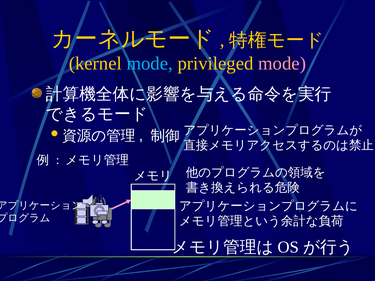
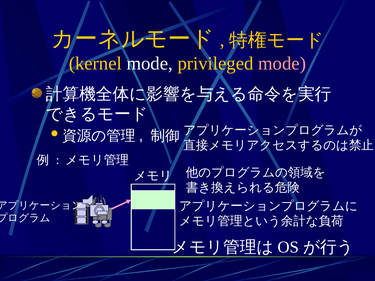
mode colour: light blue -> white (150, 63)
